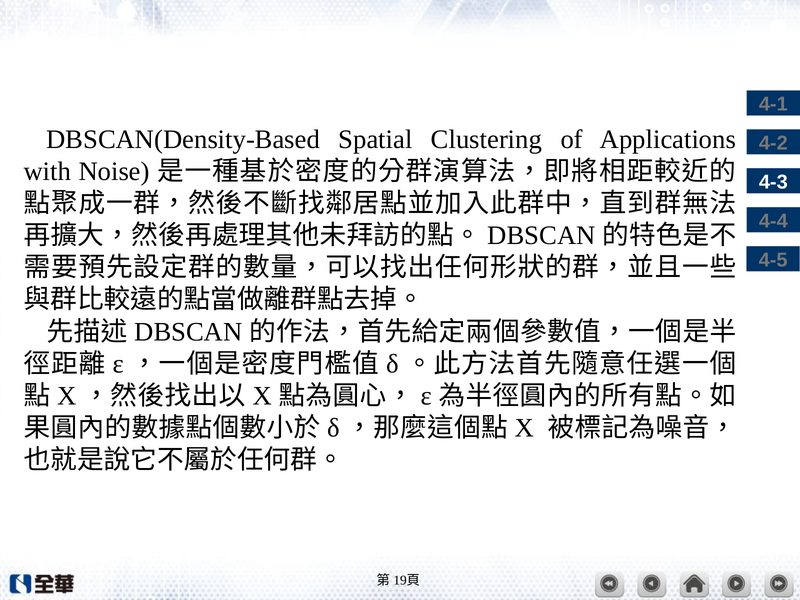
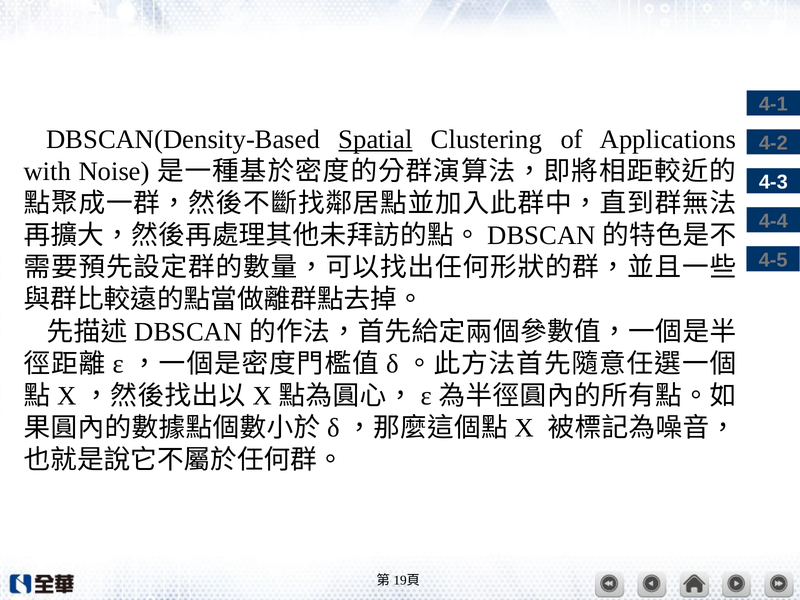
Spatial underline: none -> present (375, 139)
